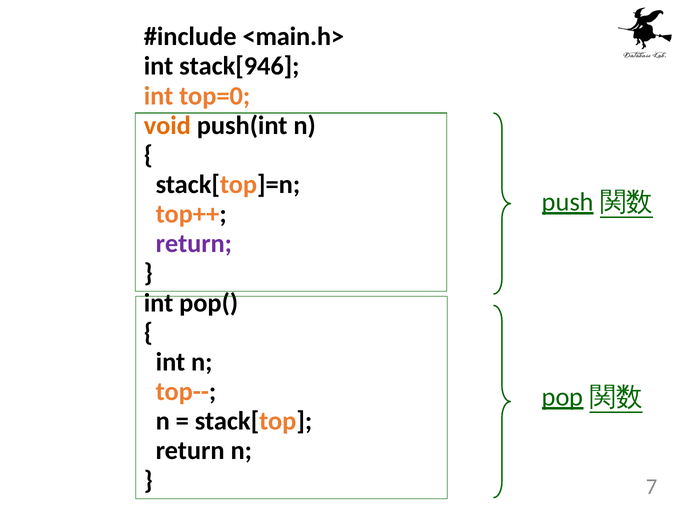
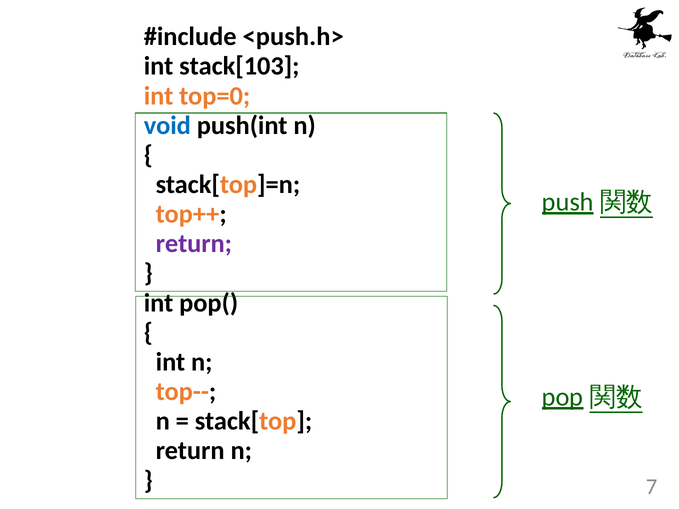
<main.h>: <main.h> -> <push.h> (293, 37)
stack[946: stack[946 -> stack[103 (239, 66)
void colour: orange -> blue (167, 125)
